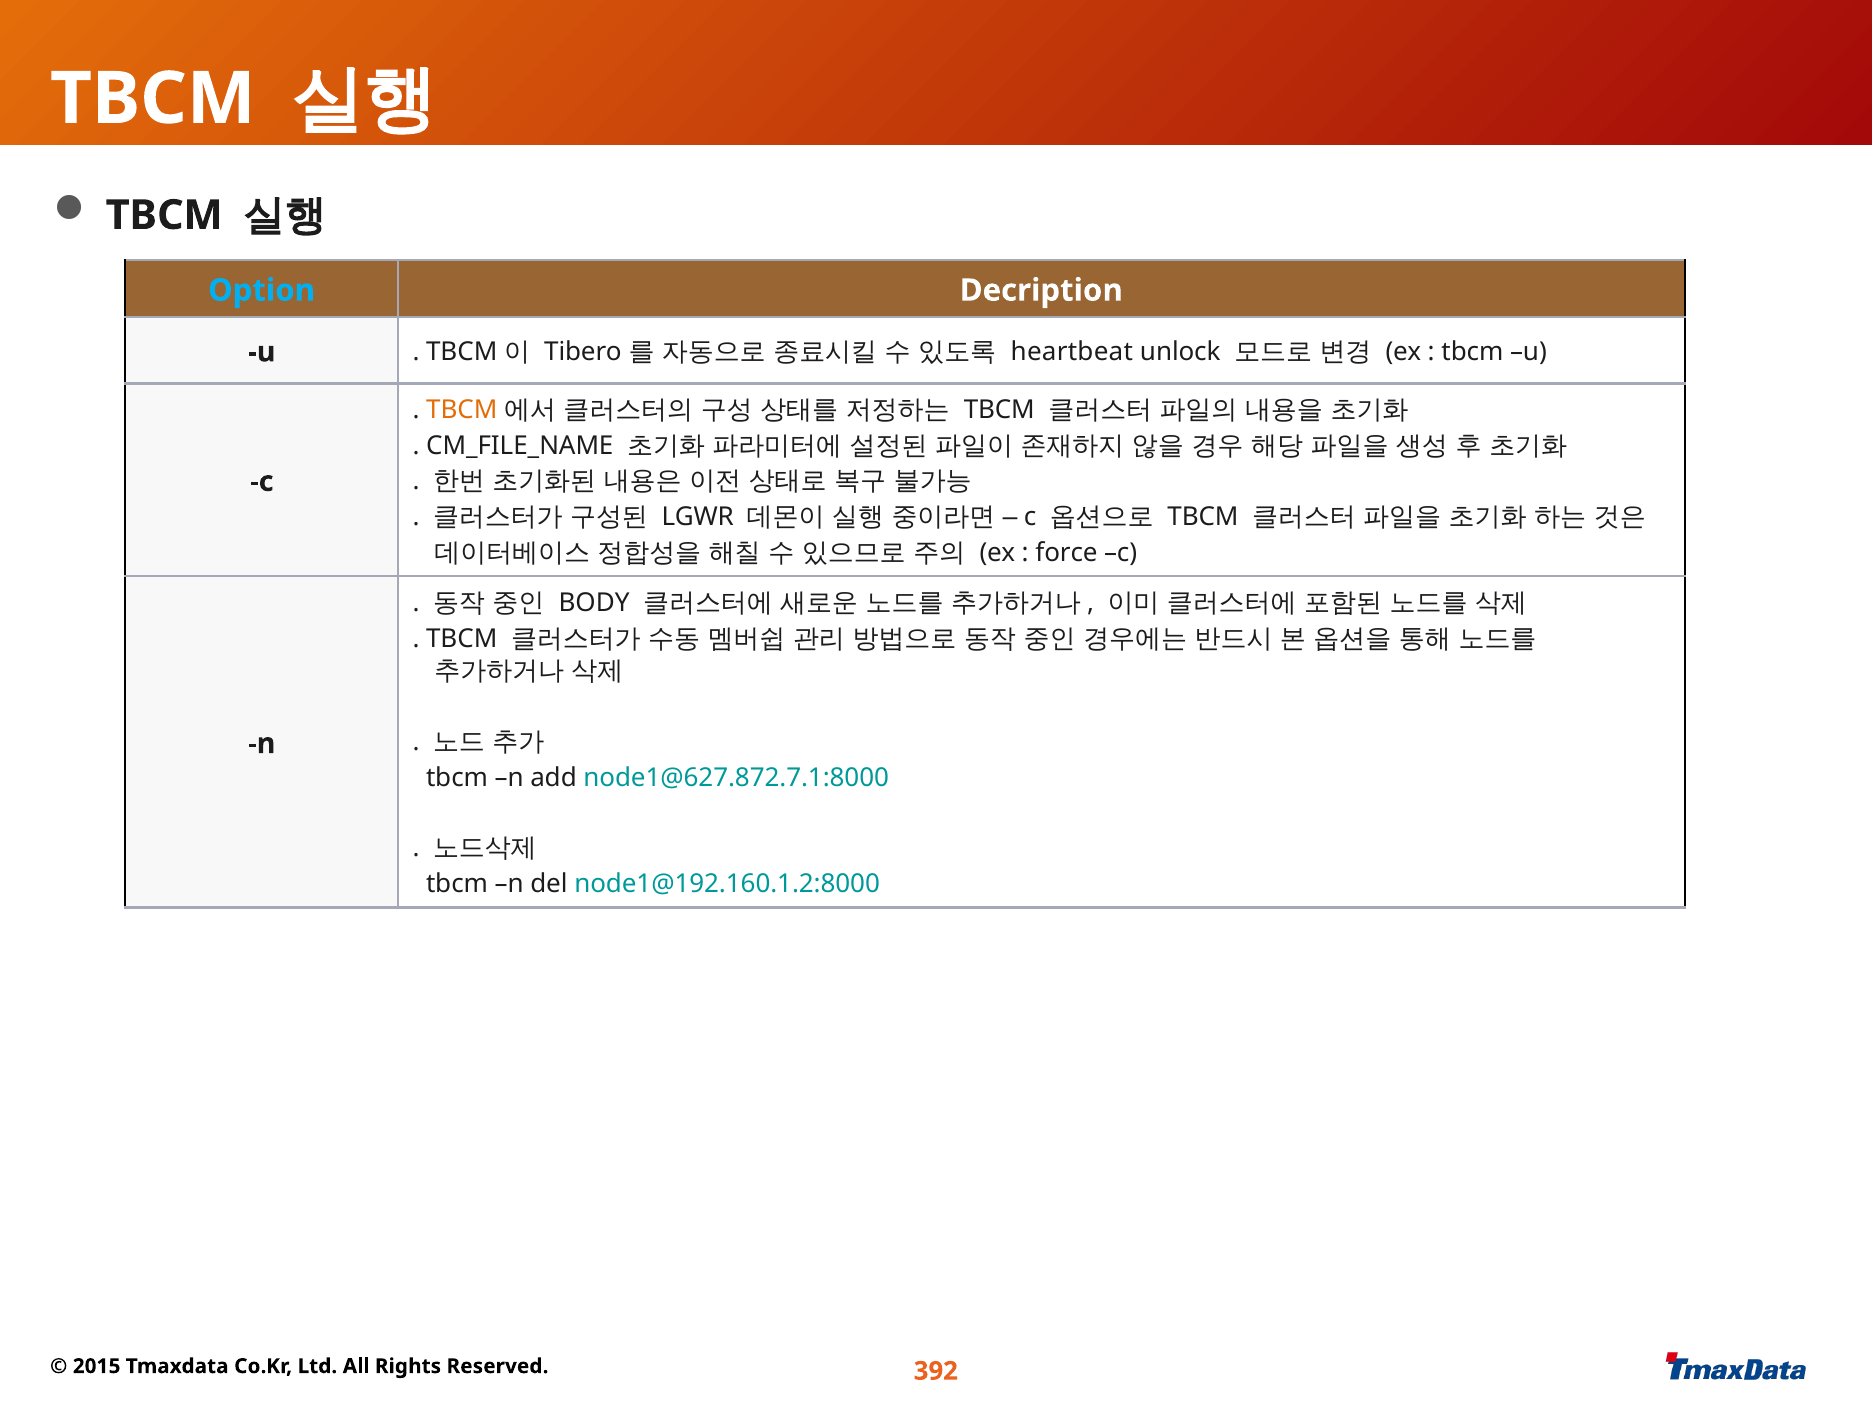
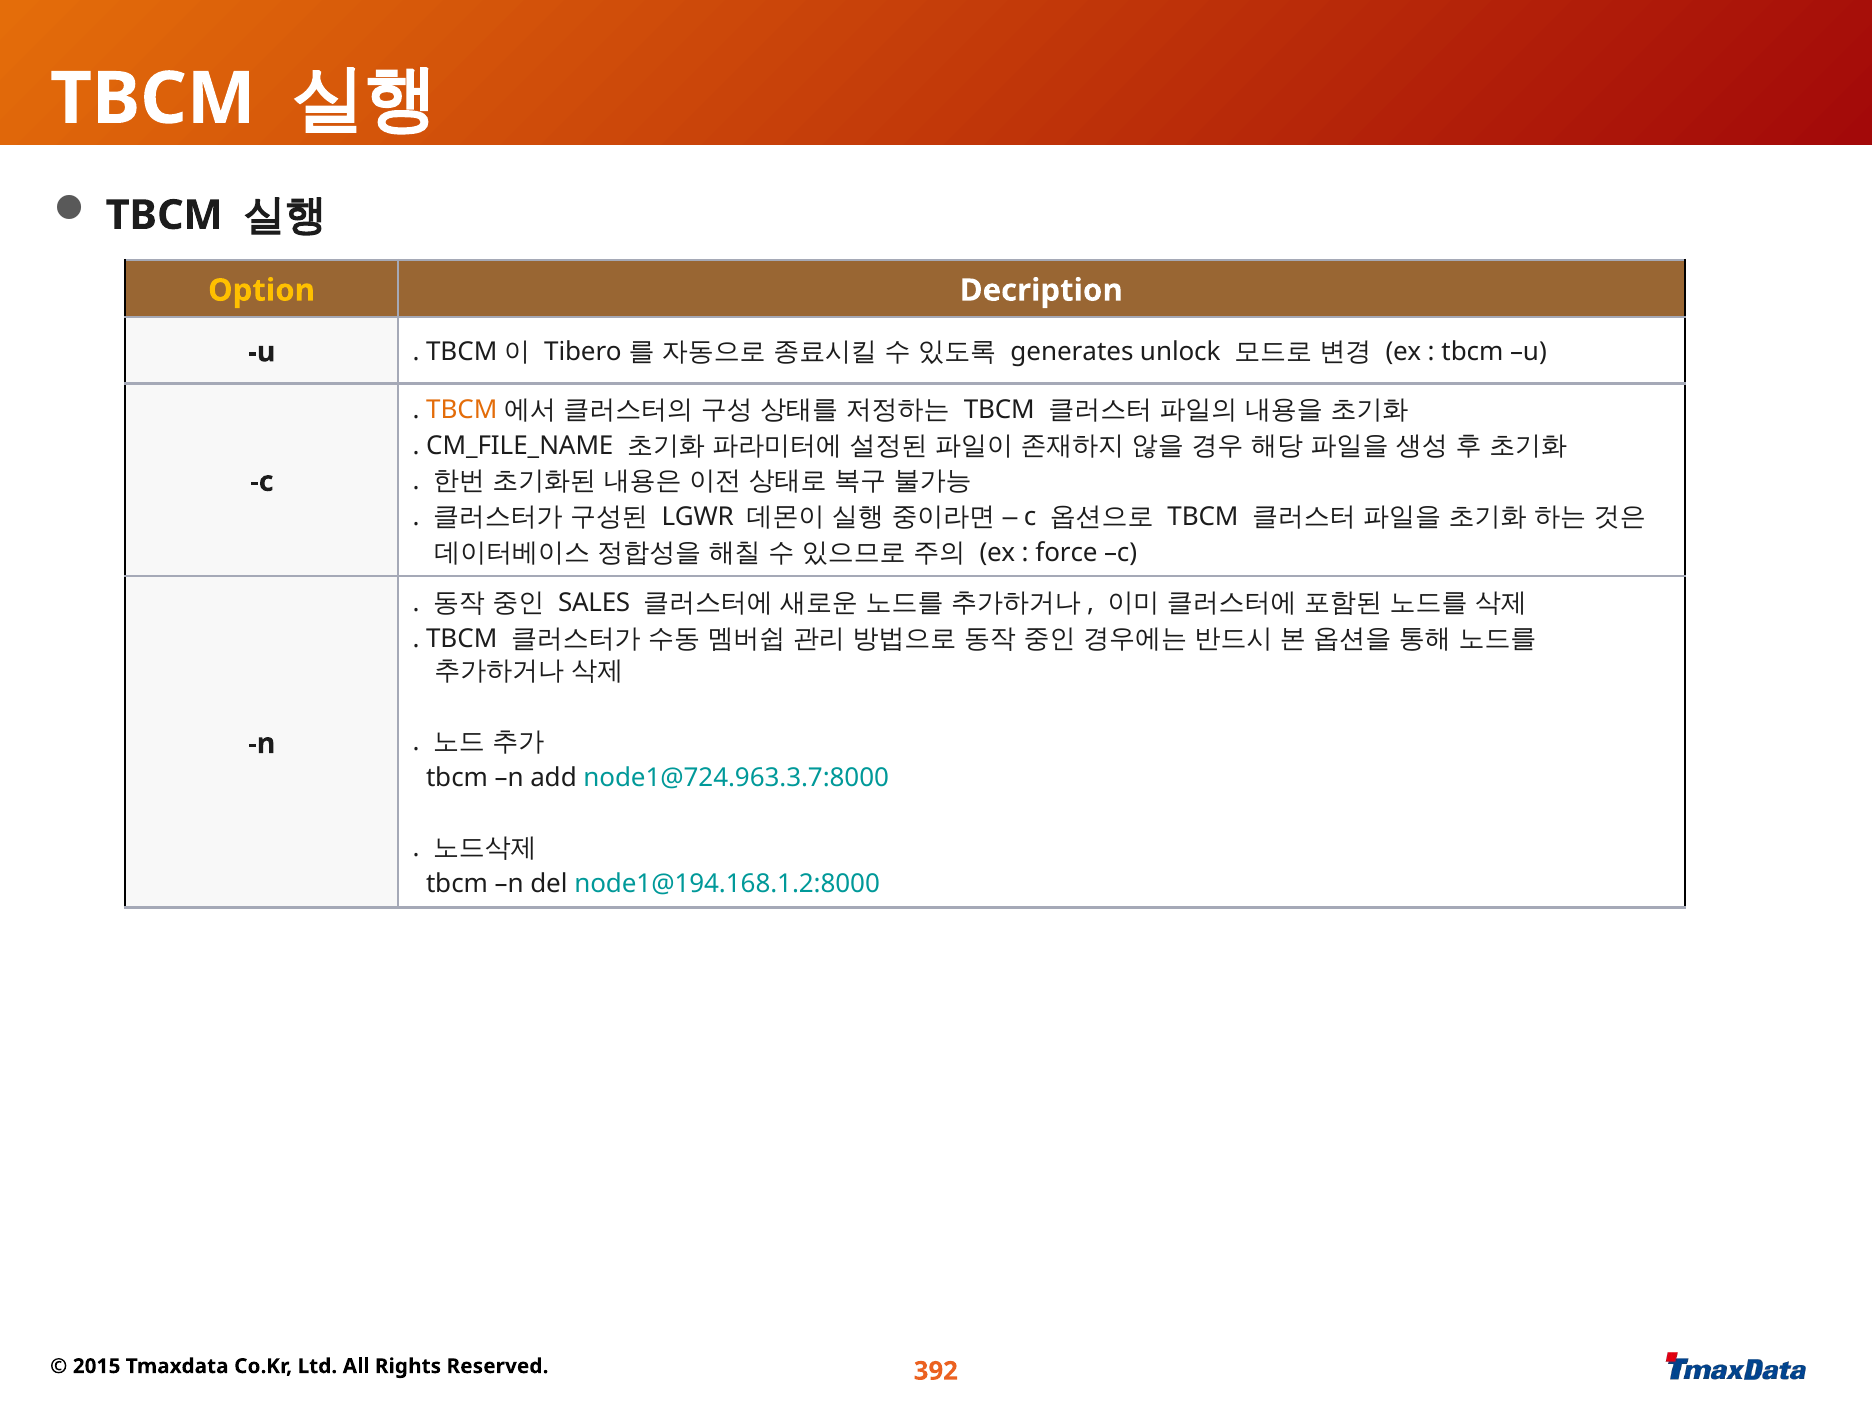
Option colour: light blue -> yellow (262, 290)
heartbeat: heartbeat -> generates (1072, 352)
BODY: BODY -> SALES (594, 603)
node1@627.872.7.1:8000: node1@627.872.7.1:8000 -> node1@724.963.3.7:8000 (736, 778)
node1@192.160.1.2:8000: node1@192.160.1.2:8000 -> node1@194.168.1.2:8000 (727, 884)
